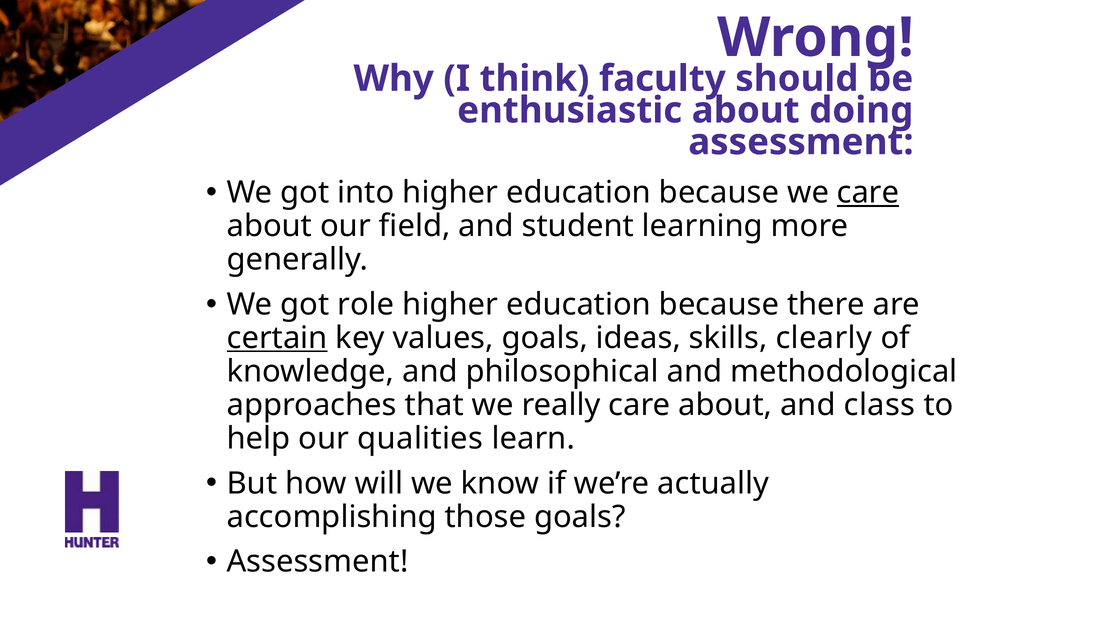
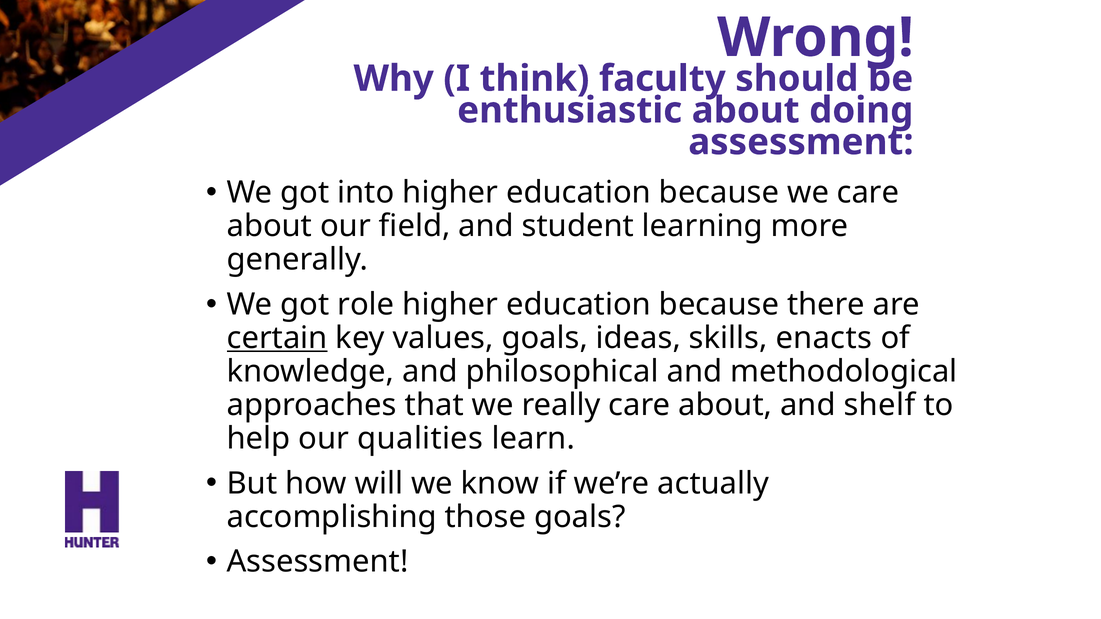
care underline: present -> none (868, 193)
clearly: clearly -> enacts (824, 338)
class: class -> shelf (879, 405)
